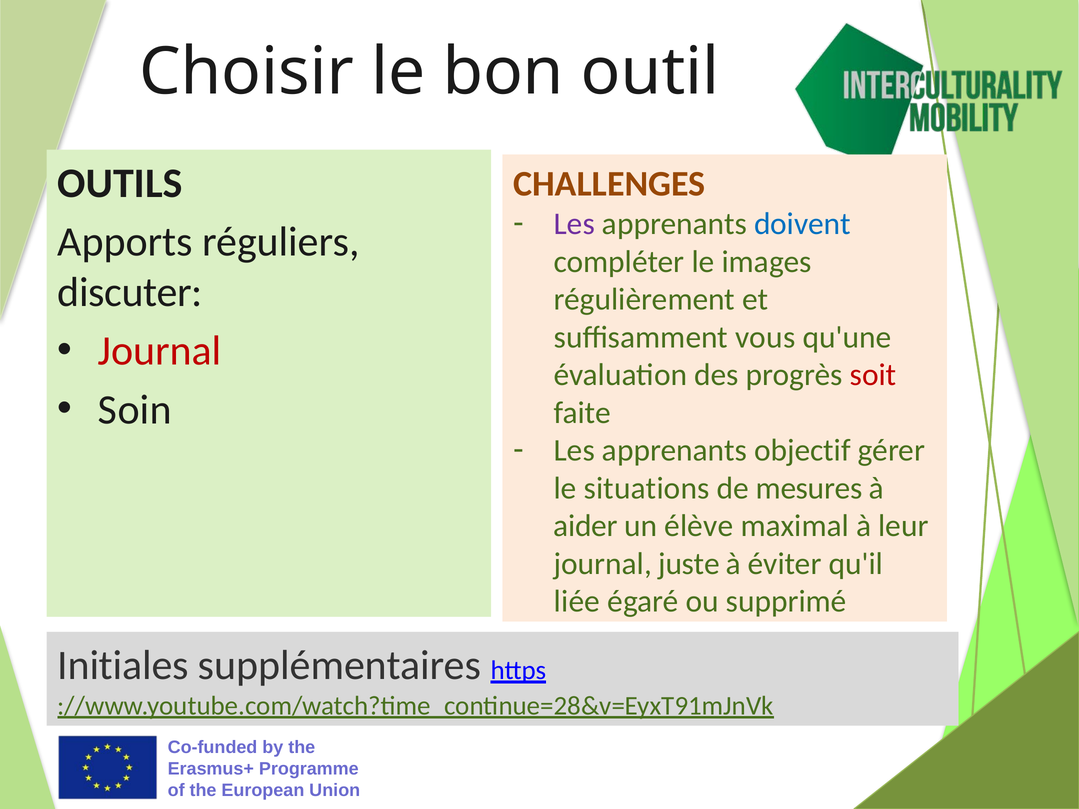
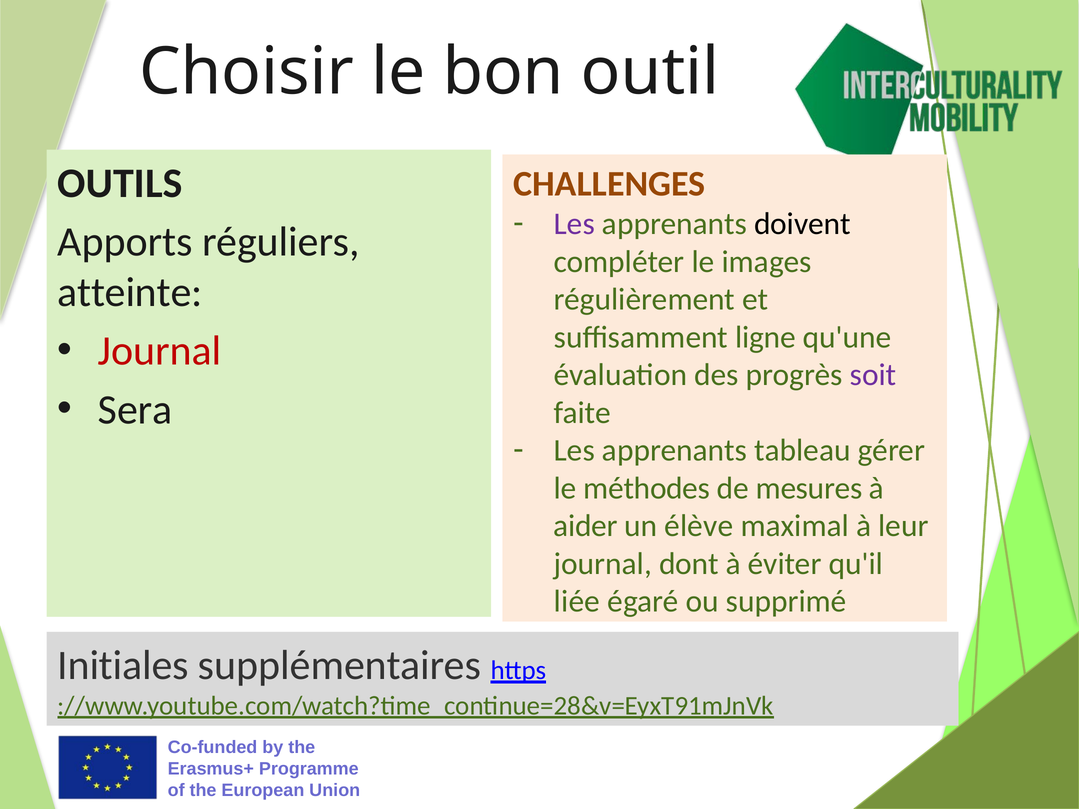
doivent colour: blue -> black (802, 224)
discuter: discuter -> atteinte (130, 292)
vous: vous -> ligne (765, 337)
soit colour: red -> purple (873, 375)
Soin: Soin -> Sera (135, 410)
objectif: objectif -> tableau (802, 451)
situations: situations -> méthodes (647, 489)
juste: juste -> dont (689, 564)
